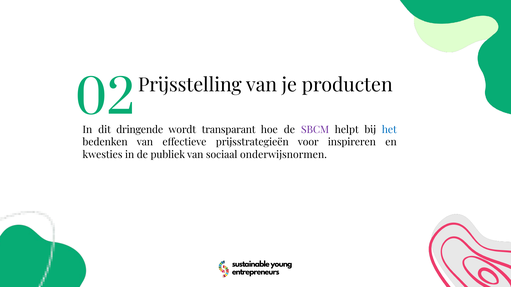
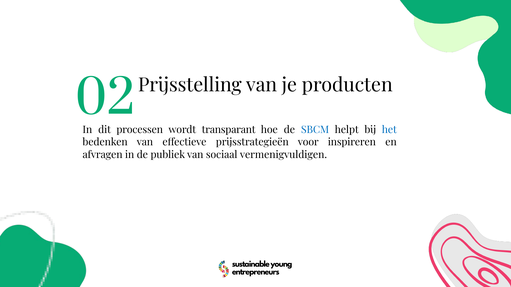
dringende: dringende -> processen (140, 130)
SBCM colour: purple -> blue (315, 130)
kwesties: kwesties -> afvragen (103, 155)
onderwijsnormen: onderwijsnormen -> vermenigvuldigen (283, 155)
